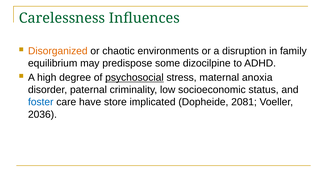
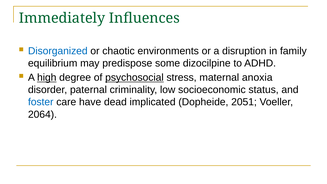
Carelessness: Carelessness -> Immediately (62, 18)
Disorganized colour: orange -> blue (58, 51)
high underline: none -> present (47, 78)
store: store -> dead (115, 102)
2081: 2081 -> 2051 (244, 102)
2036: 2036 -> 2064 (42, 114)
